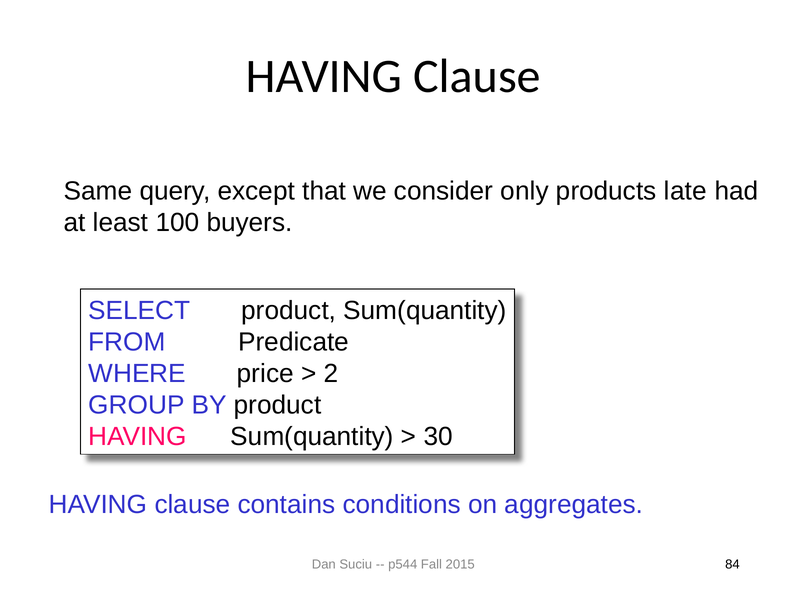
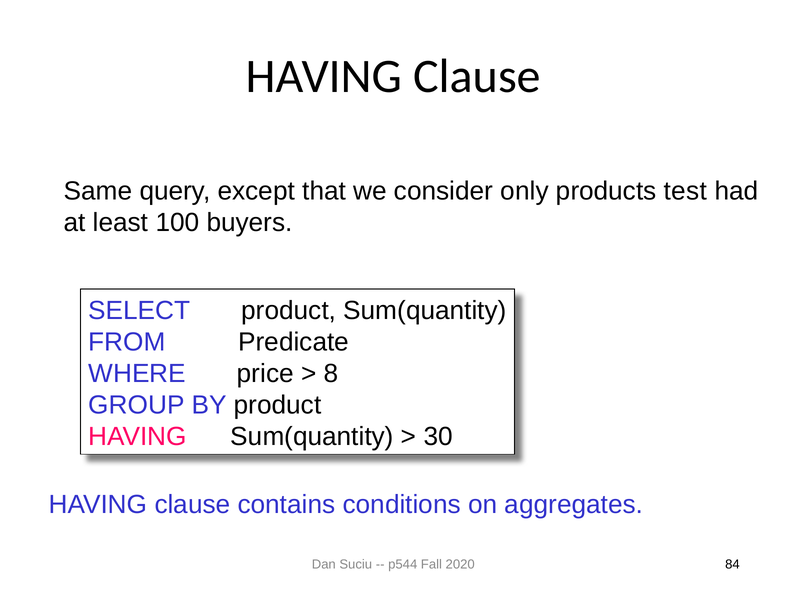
late: late -> test (685, 191)
2: 2 -> 8 (331, 373)
2015: 2015 -> 2020 (460, 564)
